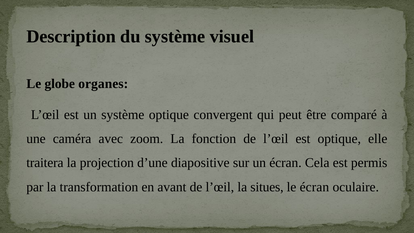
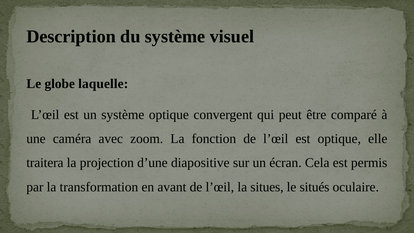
organes: organes -> laquelle (103, 84)
le écran: écran -> situés (315, 187)
